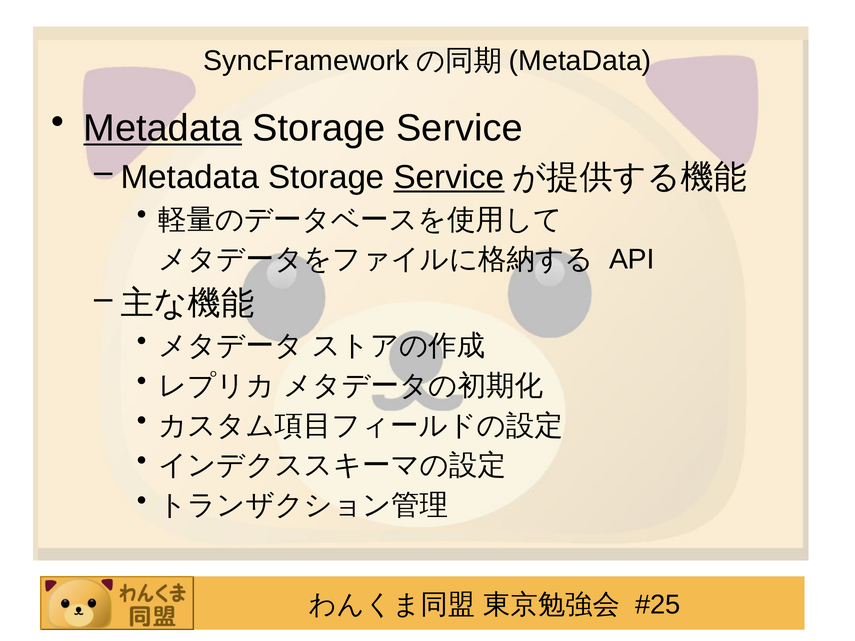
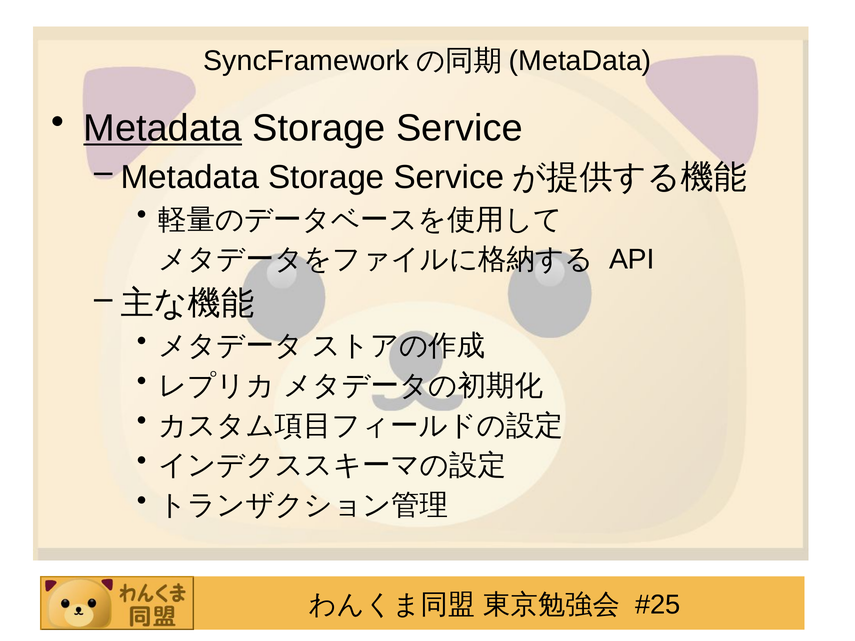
Service underline: present -> none (449, 177)
